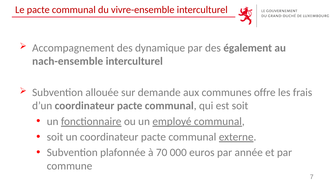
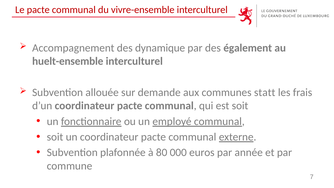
nach-ensemble: nach-ensemble -> huelt-ensemble (68, 61)
offre: offre -> statt (265, 92)
70: 70 -> 80 (162, 152)
